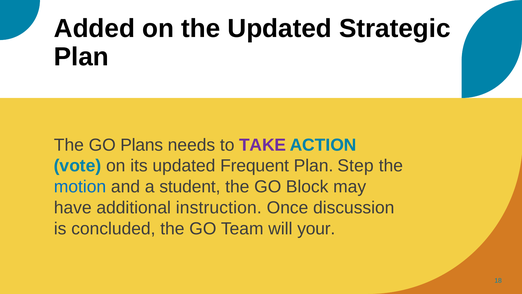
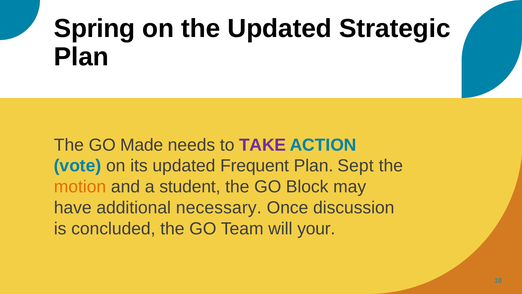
Added: Added -> Spring (95, 29)
Plans: Plans -> Made (142, 145)
Step: Step -> Sept (356, 166)
motion colour: blue -> orange (80, 187)
instruction: instruction -> necessary (219, 207)
